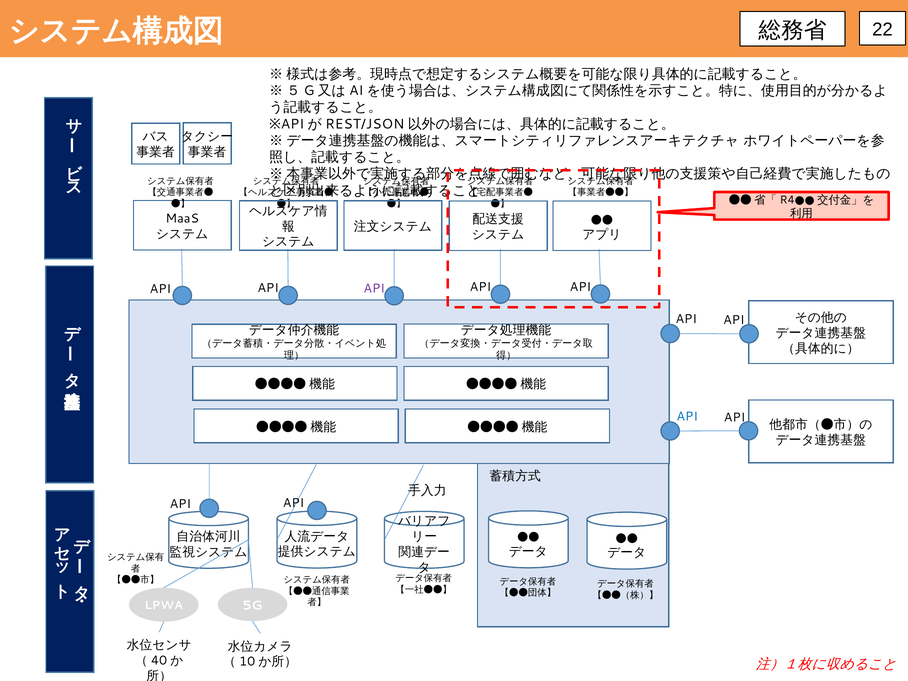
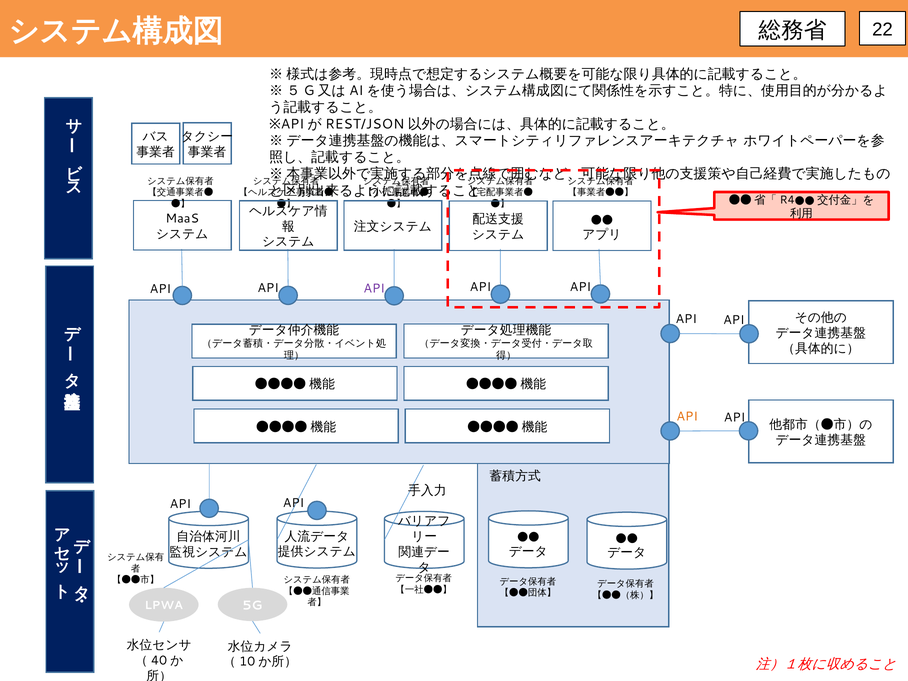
API colour: blue -> orange (687, 417)
